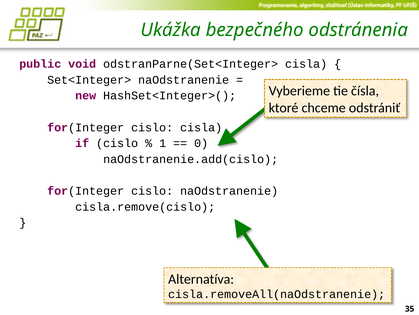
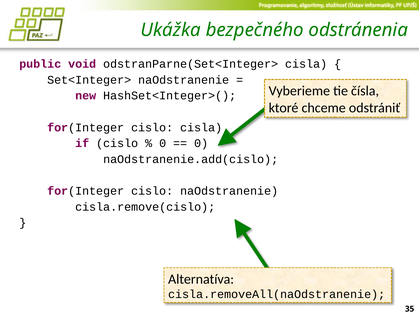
1: 1 -> 0 (163, 143)
